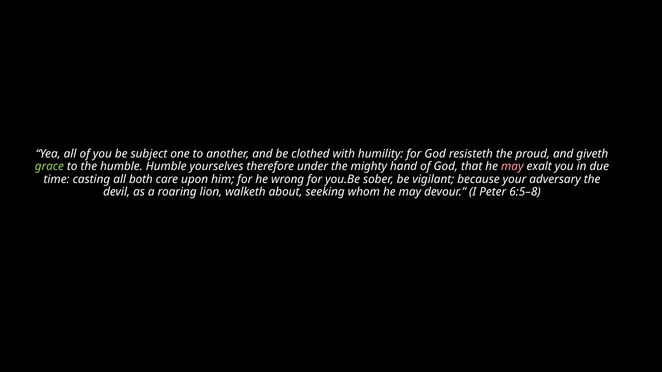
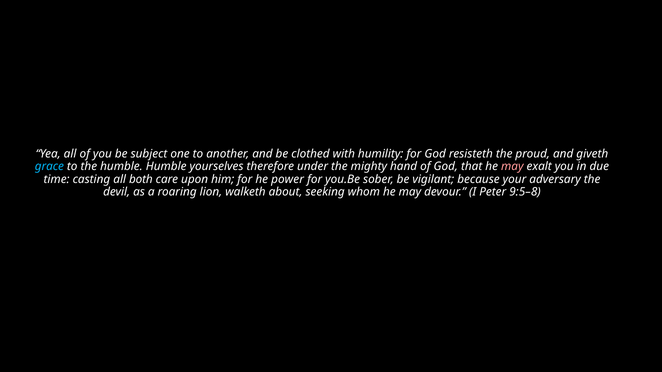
grace colour: light green -> light blue (49, 167)
wrong: wrong -> power (288, 179)
6:5–8: 6:5–8 -> 9:5–8 (525, 192)
